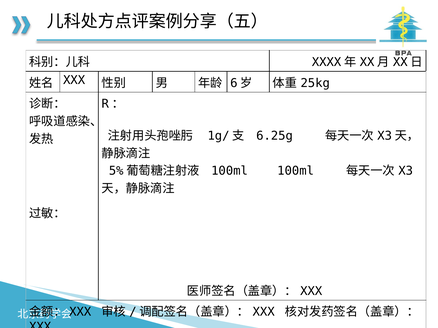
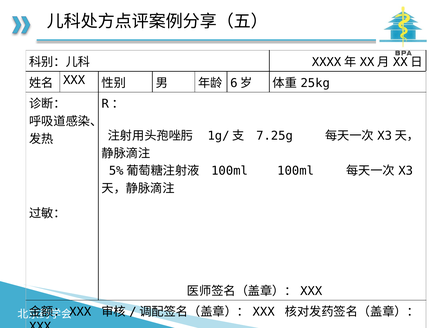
6.25g: 6.25g -> 7.25g (275, 136)
